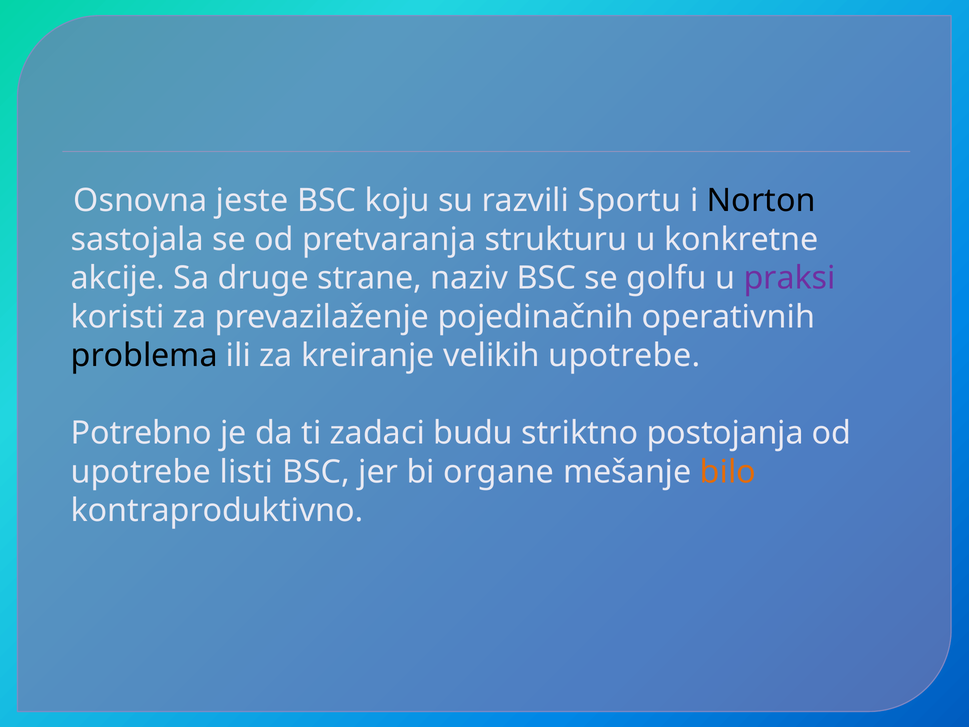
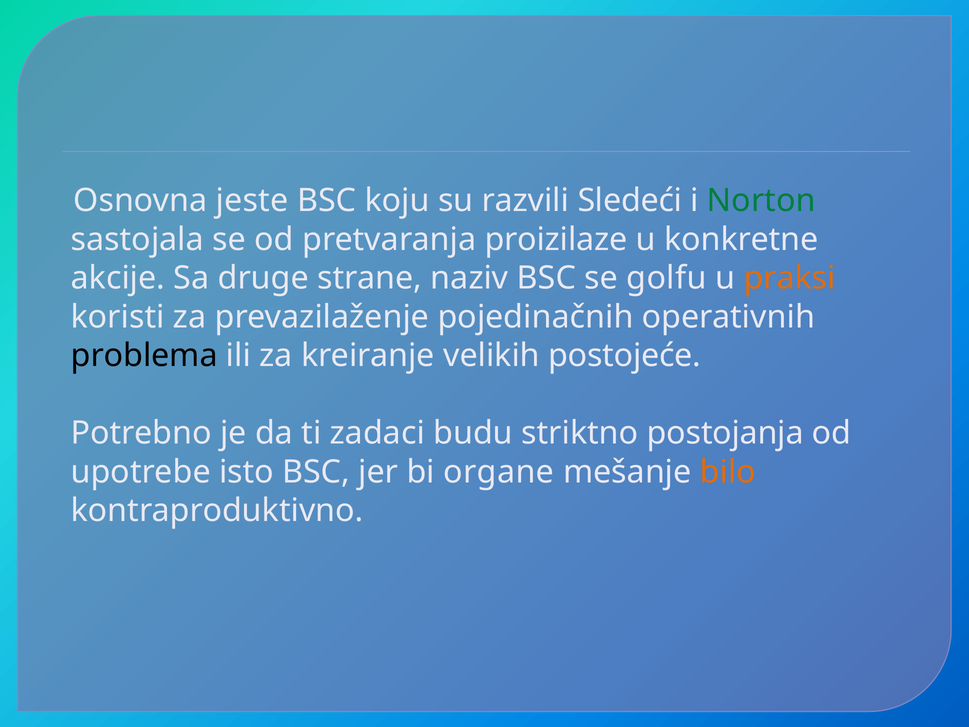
Sportu: Sportu -> Sledeći (630, 201)
Norton colour: black -> green (761, 201)
strukturu: strukturu -> proizilaze (556, 239)
praksi colour: purple -> orange (789, 278)
velikih upotrebe: upotrebe -> postojeće (625, 356)
listi: listi -> isto (247, 472)
